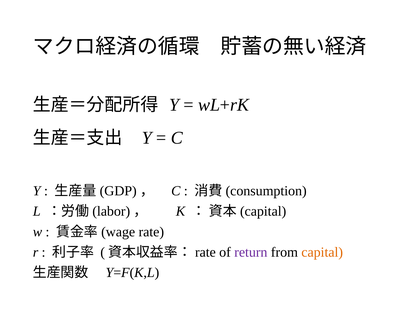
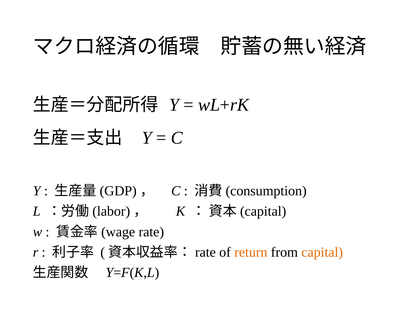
return colour: purple -> orange (251, 252)
